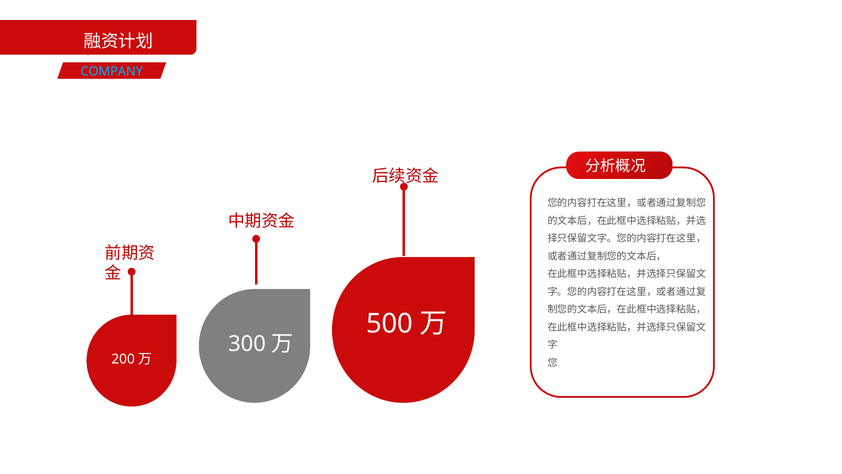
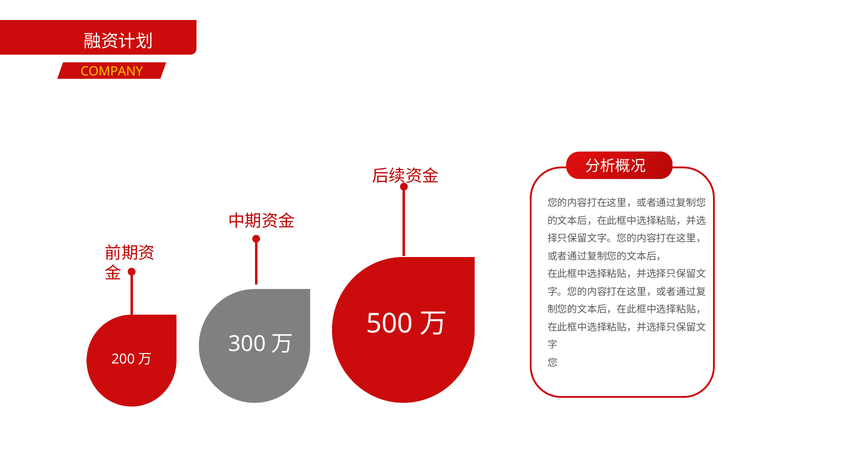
COMPANY colour: light blue -> yellow (112, 71)
